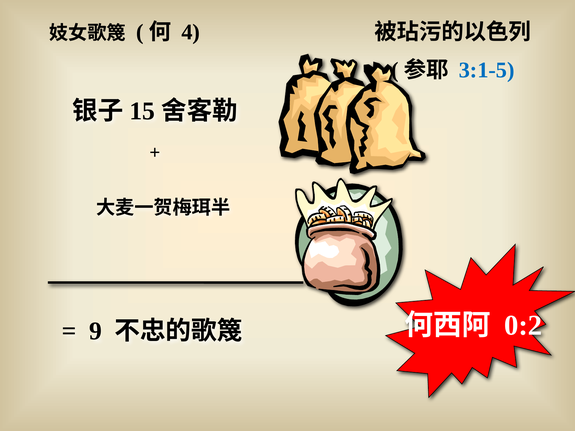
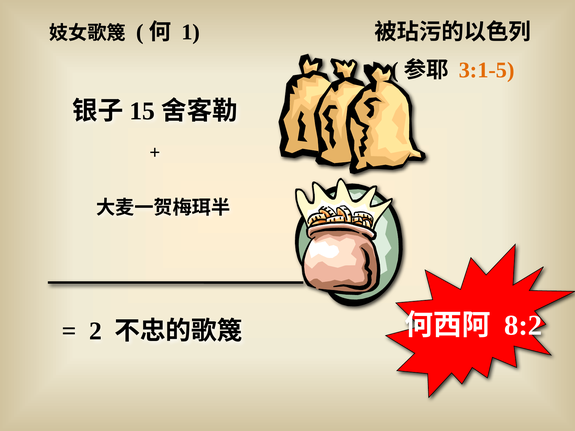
4: 4 -> 1 (191, 32)
3:1-5 colour: blue -> orange (487, 70)
9: 9 -> 2 (96, 331)
0:2: 0:2 -> 8:2 (523, 326)
